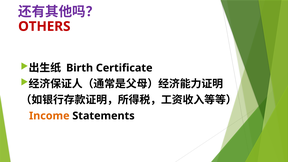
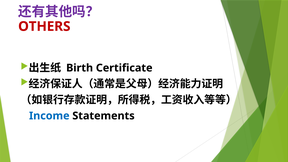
Income colour: orange -> blue (49, 116)
